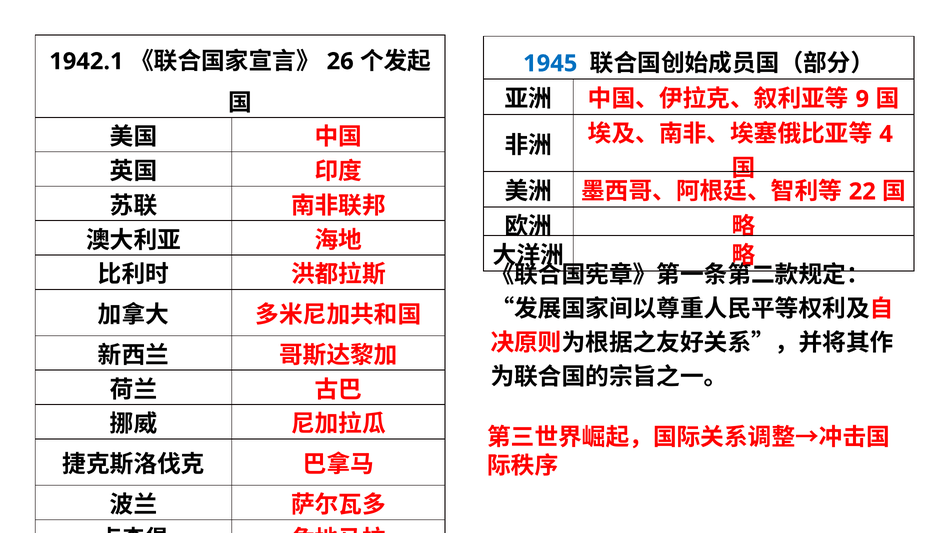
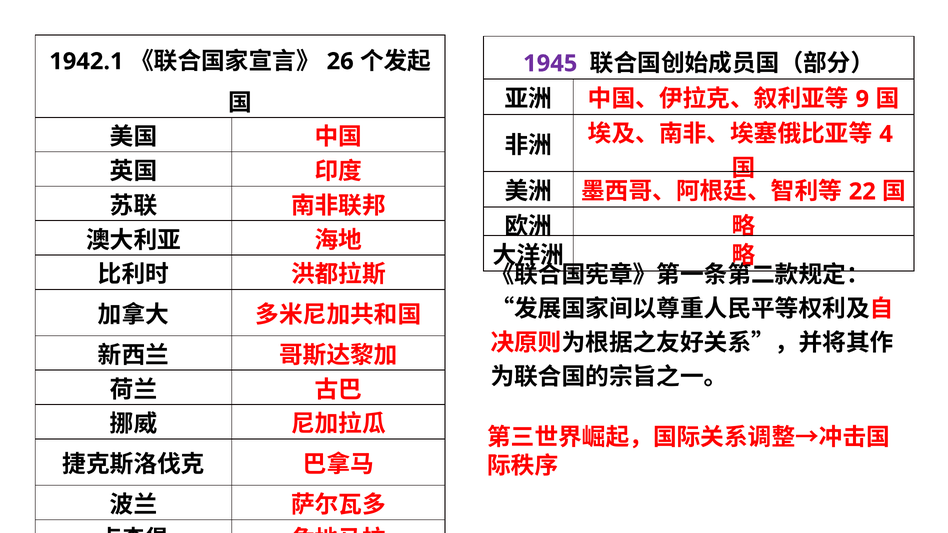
1945 colour: blue -> purple (550, 63)
